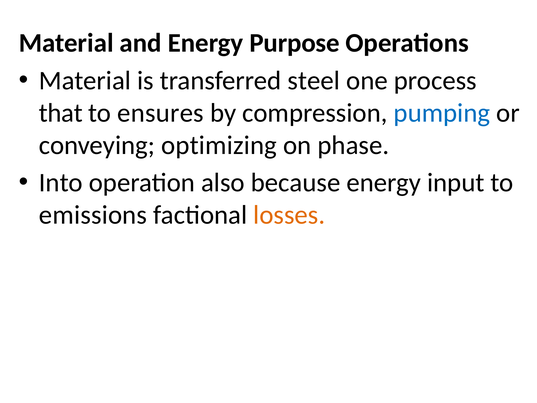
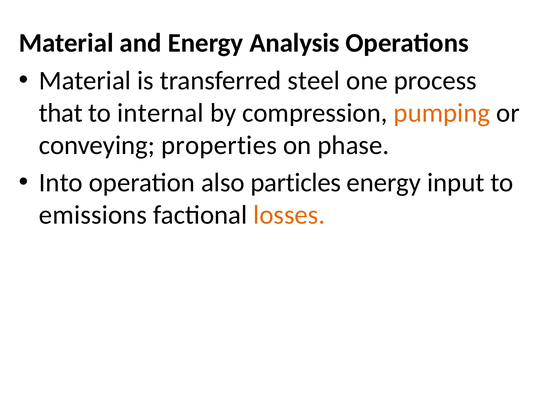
Purpose: Purpose -> Analysis (295, 43)
ensures: ensures -> internal (160, 113)
pumping colour: blue -> orange (442, 113)
optimizing: optimizing -> properties (219, 145)
because: because -> particles (296, 183)
